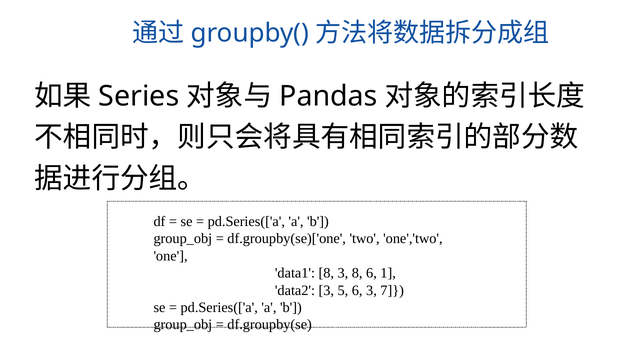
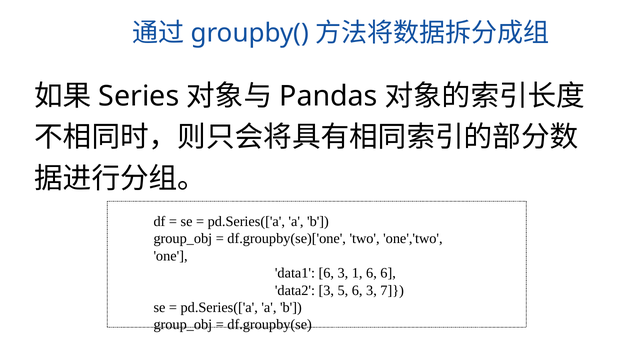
data1 8: 8 -> 6 (326, 273)
3 8: 8 -> 1 (357, 273)
6 1: 1 -> 6 (388, 273)
